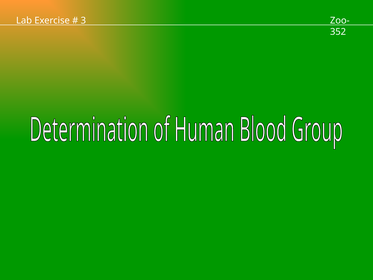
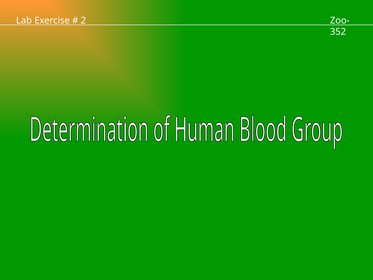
3: 3 -> 2 (83, 21)
